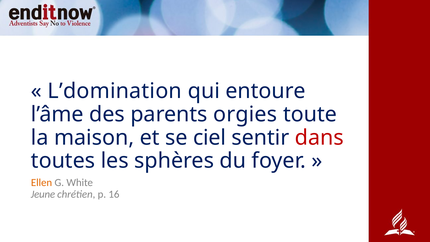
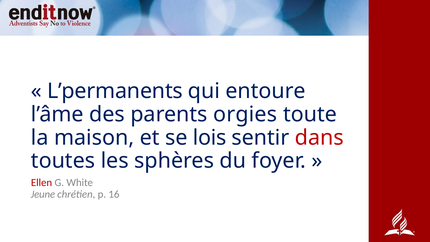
L’domination: L’domination -> L’permanents (115, 91)
ciel: ciel -> lois (210, 138)
Ellen colour: orange -> red (42, 182)
